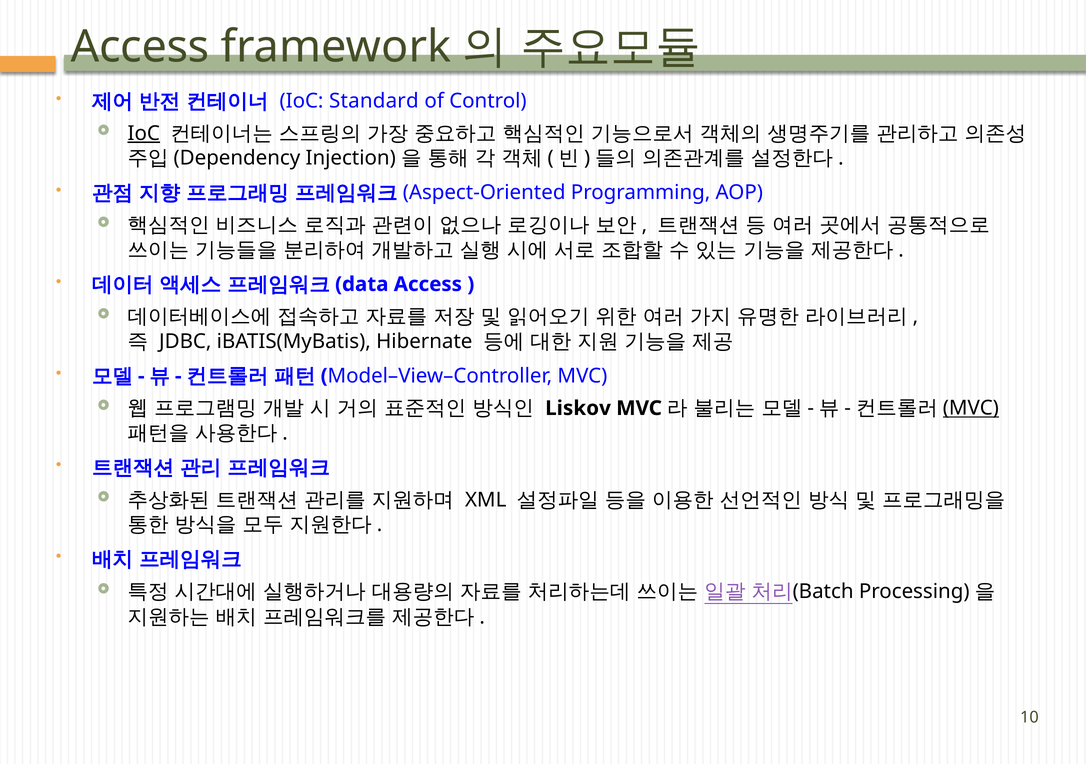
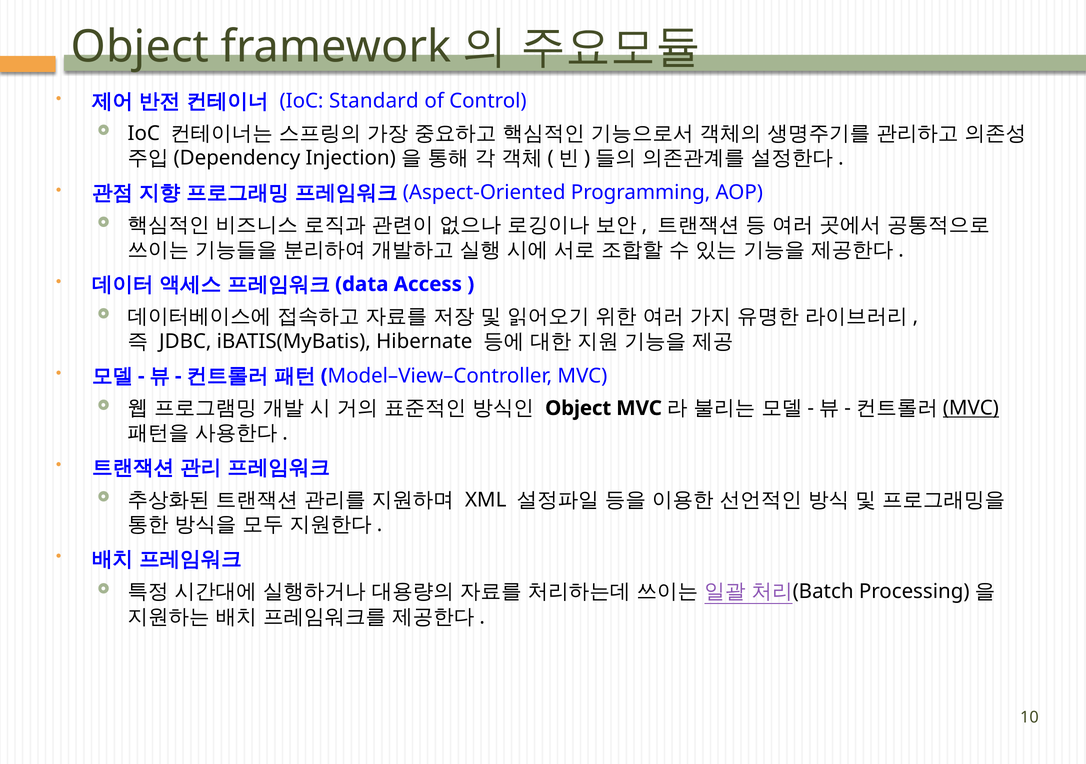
Access: Access -> Object (140, 47)
IoC underline: present -> none (144, 134)
Liskov: Liskov -> Object (578, 408)
